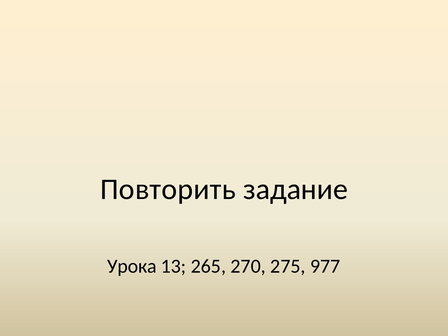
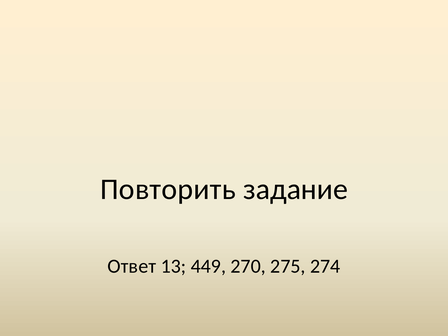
Урока: Урока -> Ответ (132, 266)
265: 265 -> 449 (208, 266)
977: 977 -> 274 (325, 266)
